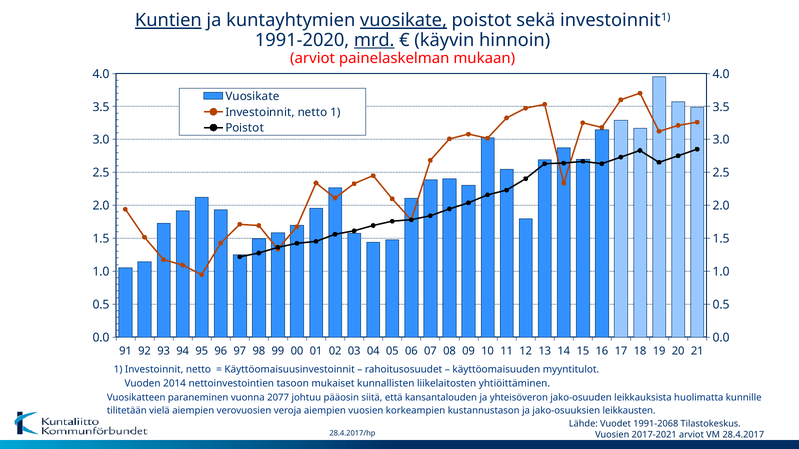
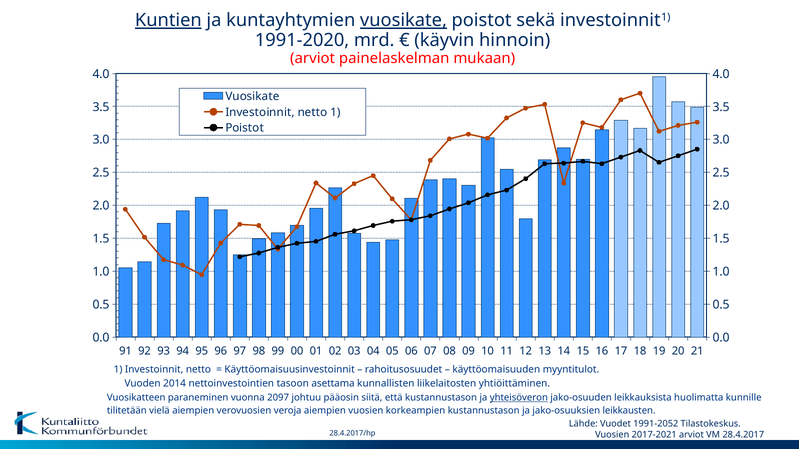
mrd underline: present -> none (374, 40)
mukaiset: mukaiset -> asettama (333, 384)
2077: 2077 -> 2097 (278, 398)
että kansantalouden: kansantalouden -> kustannustason (441, 398)
yhteisöveron underline: none -> present (519, 398)
1991-2068: 1991-2068 -> 1991-2052 (656, 424)
